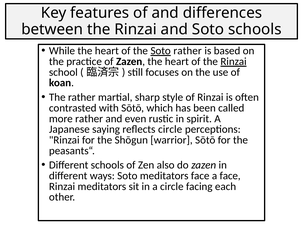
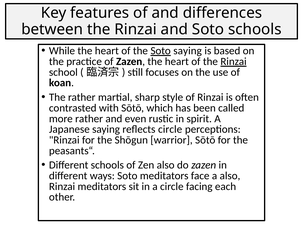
Soto rather: rather -> saying (188, 51)
a face: face -> also (230, 176)
